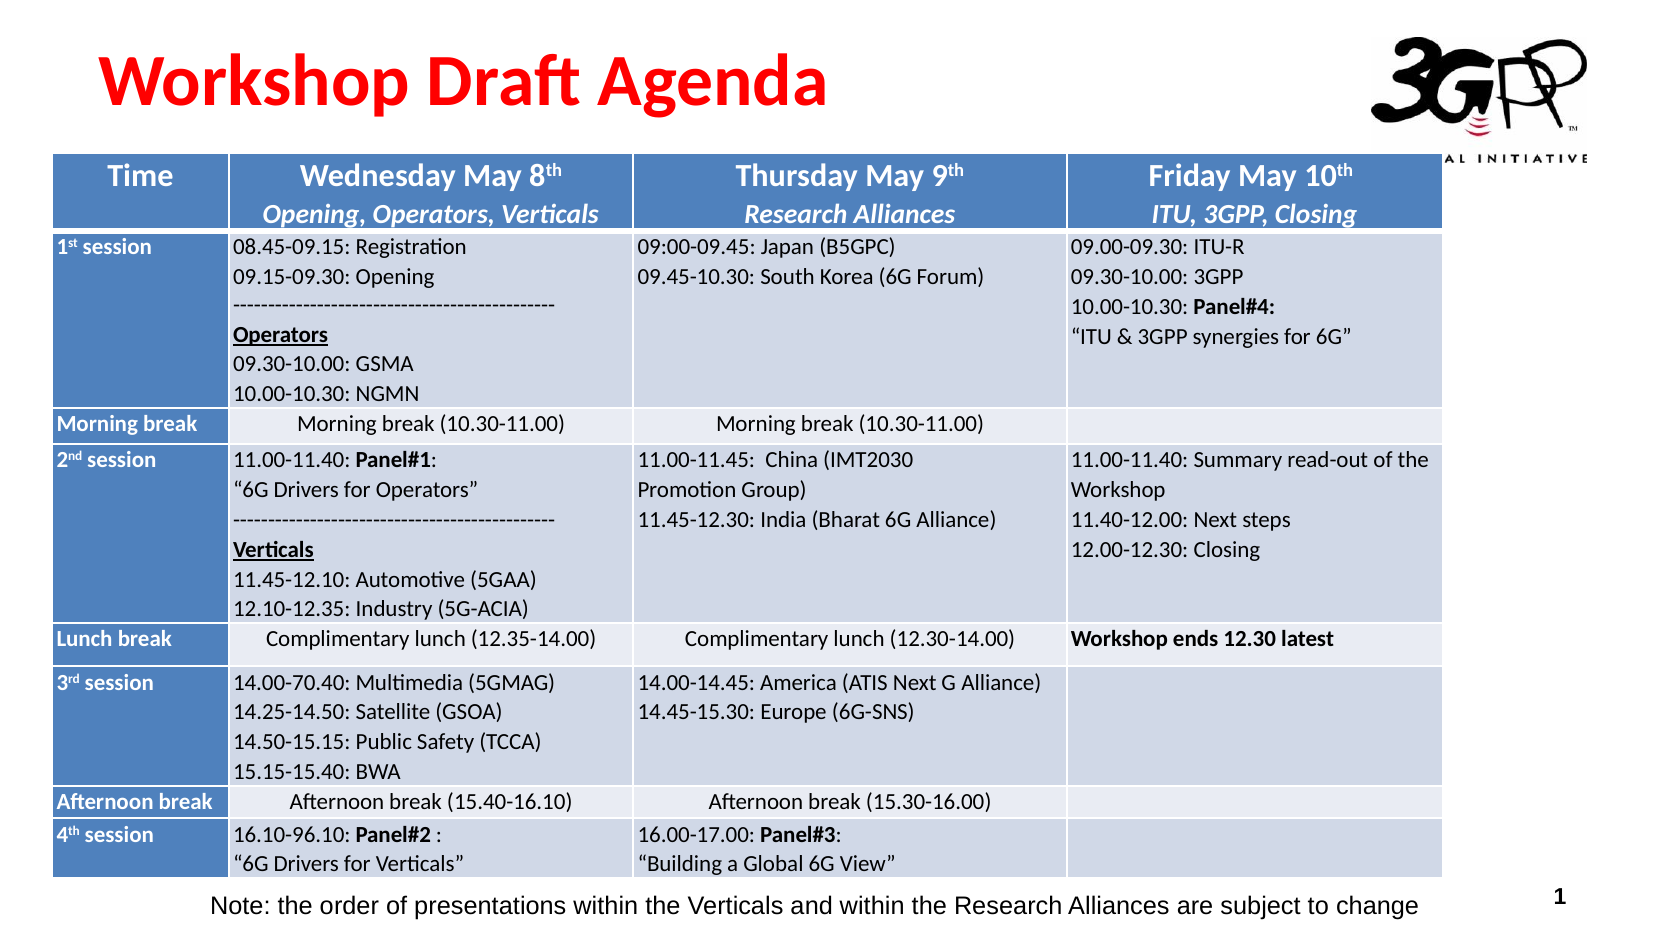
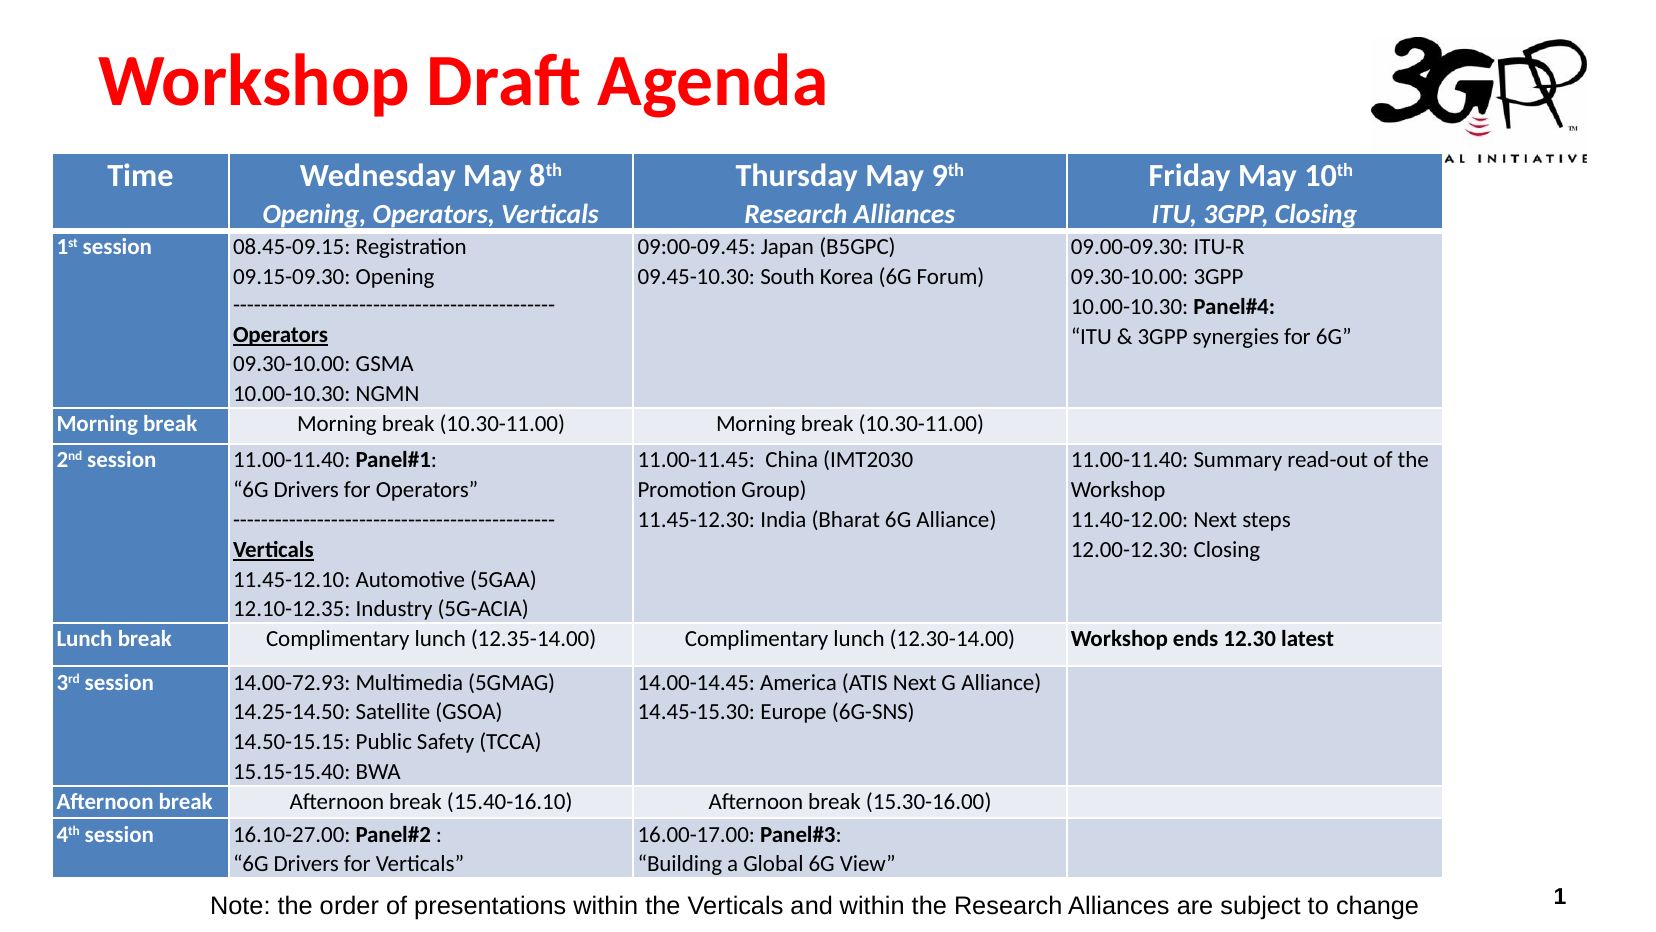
14.00-70.40: 14.00-70.40 -> 14.00-72.93 (292, 682)
16.10-96.10: 16.10-96.10 -> 16.10-27.00 (292, 834)
